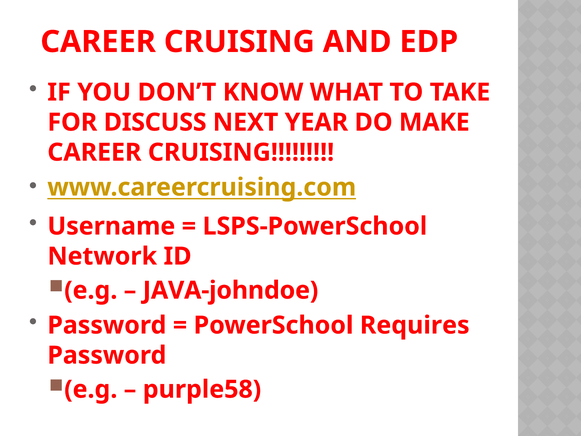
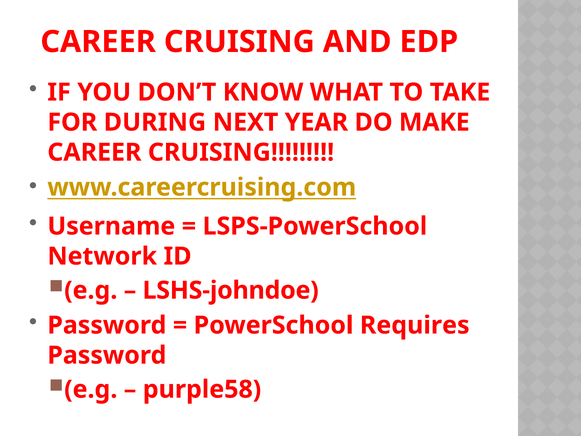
DISCUSS: DISCUSS -> DURING (155, 122)
JAVA-johndoe: JAVA-johndoe -> LSHS-johndoe (231, 290)
